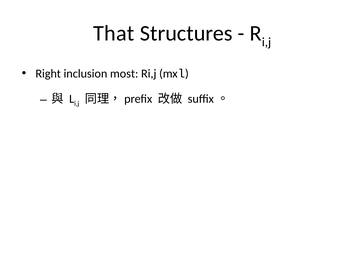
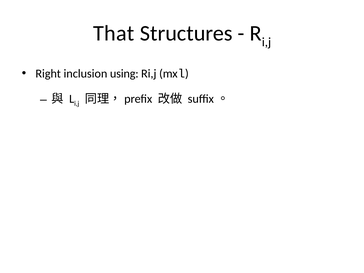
most: most -> using (124, 74)
